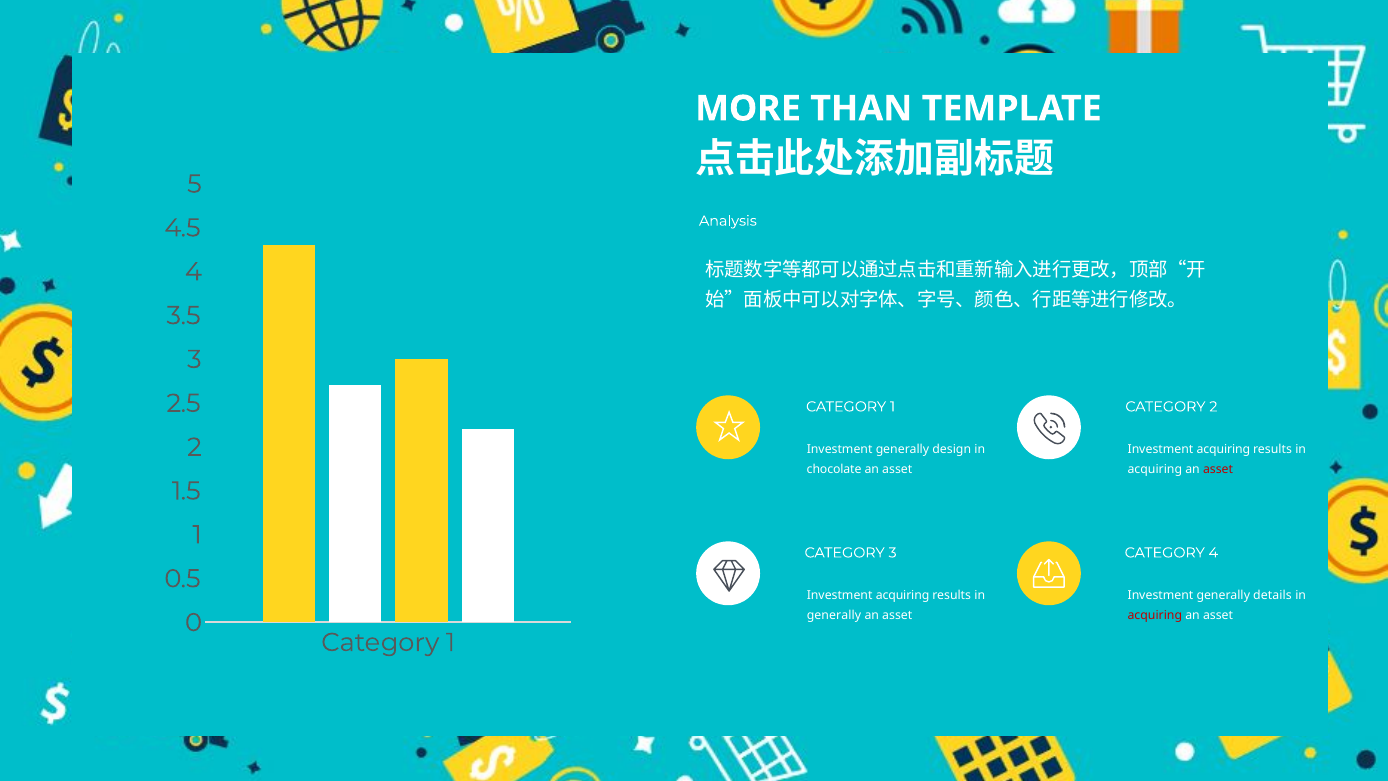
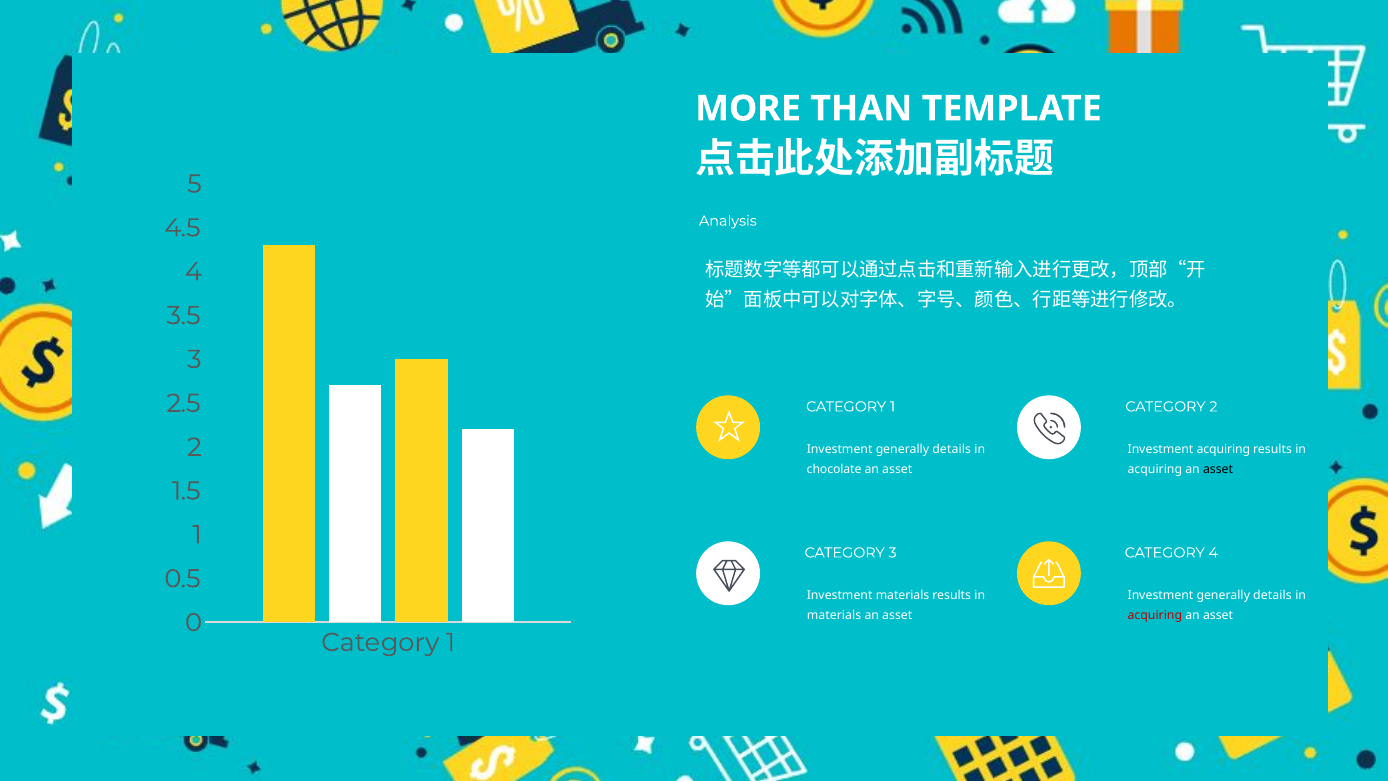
design: design -> details (952, 450)
asset colour: red -> black (1218, 469)
acquiring: acquiring -> materials (903, 596)
generally: generally -> materials (834, 615)
